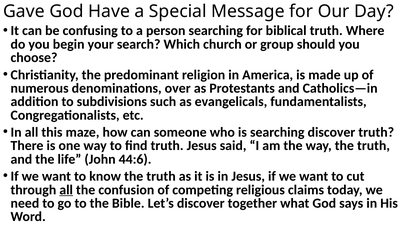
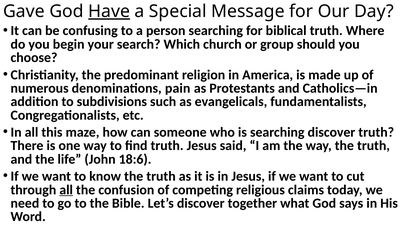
Have underline: none -> present (109, 11)
over: over -> pain (178, 88)
44:6: 44:6 -> 18:6 (135, 159)
